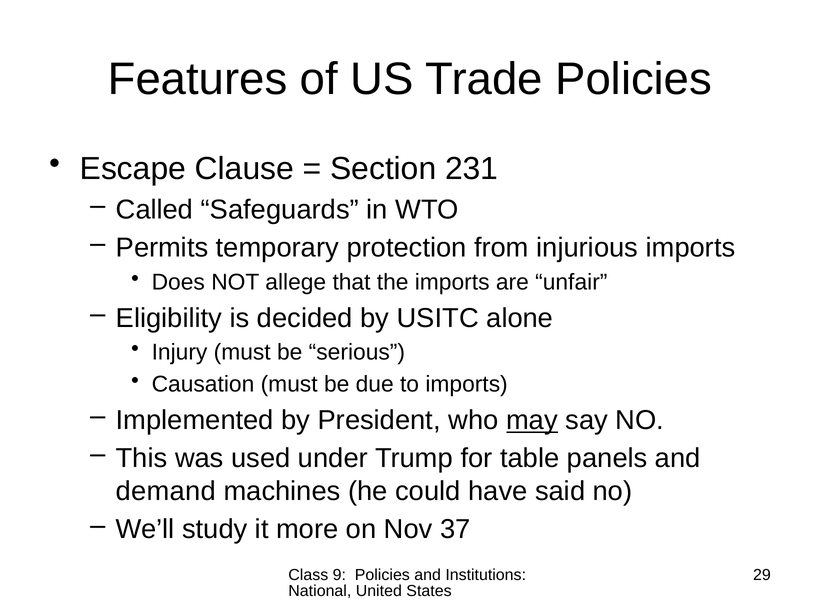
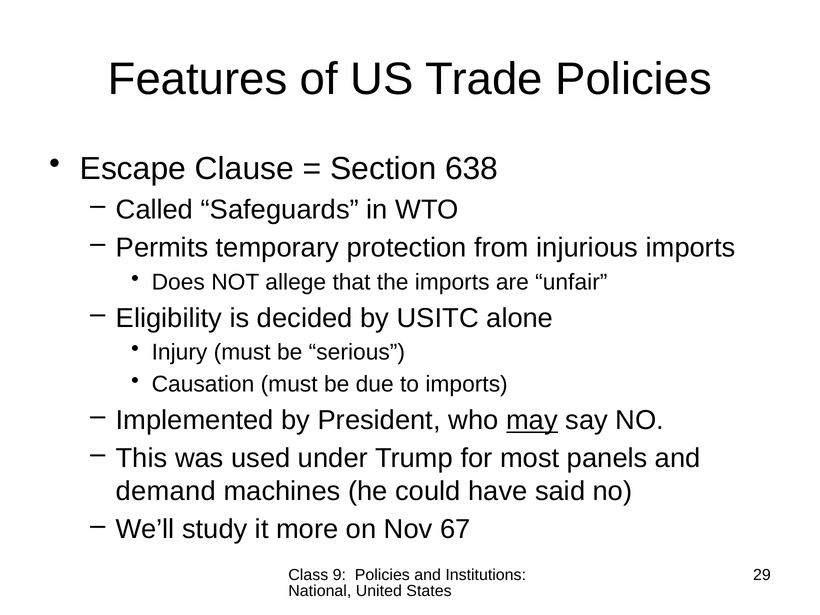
231: 231 -> 638 (472, 169)
table: table -> most (530, 458)
37: 37 -> 67 (455, 529)
